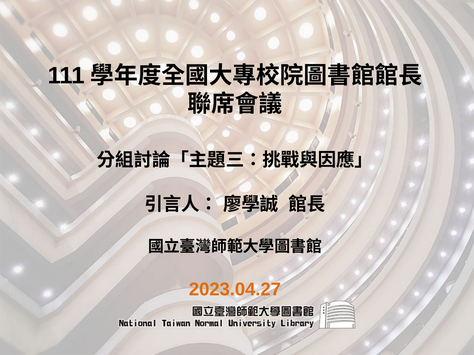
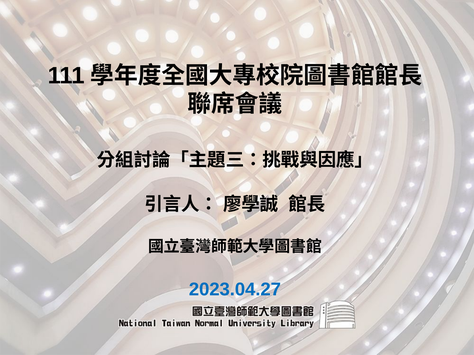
2023.04.27 colour: orange -> blue (235, 290)
